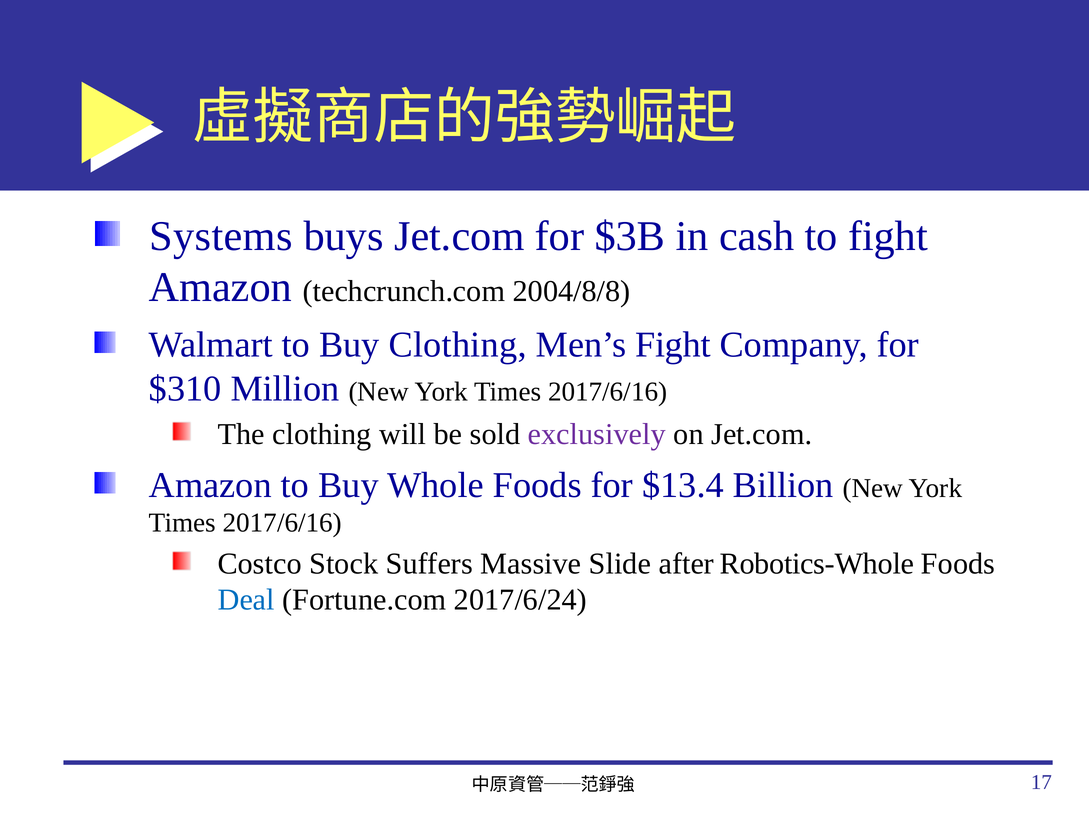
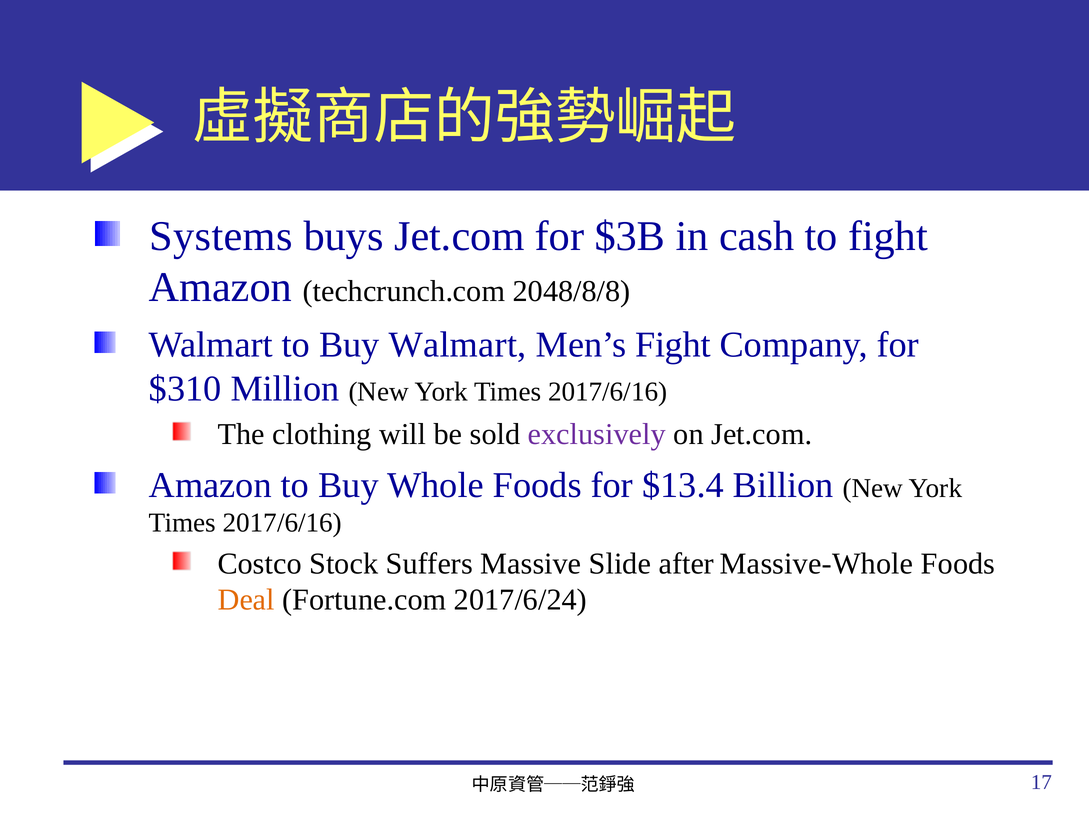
2004/8/8: 2004/8/8 -> 2048/8/8 (572, 291)
Buy Clothing: Clothing -> Walmart (458, 345)
Robotics-Whole: Robotics-Whole -> Massive-Whole (817, 563)
Deal colour: blue -> orange (246, 600)
